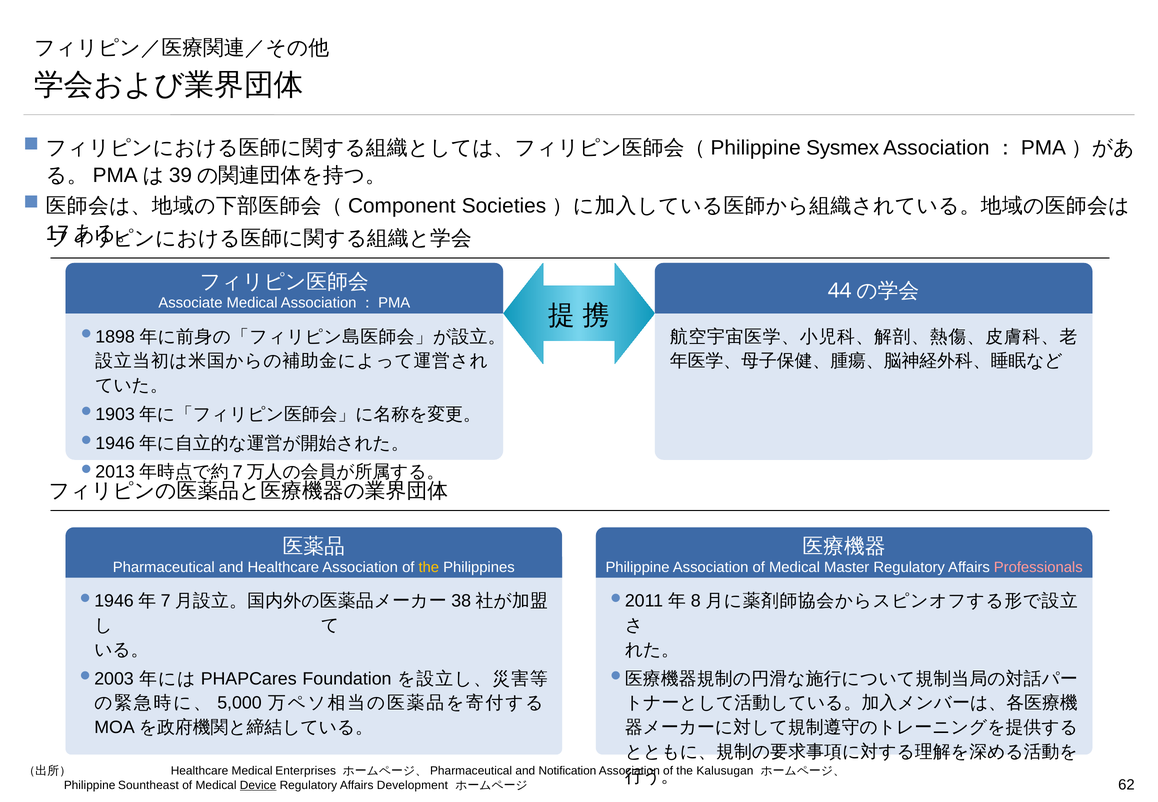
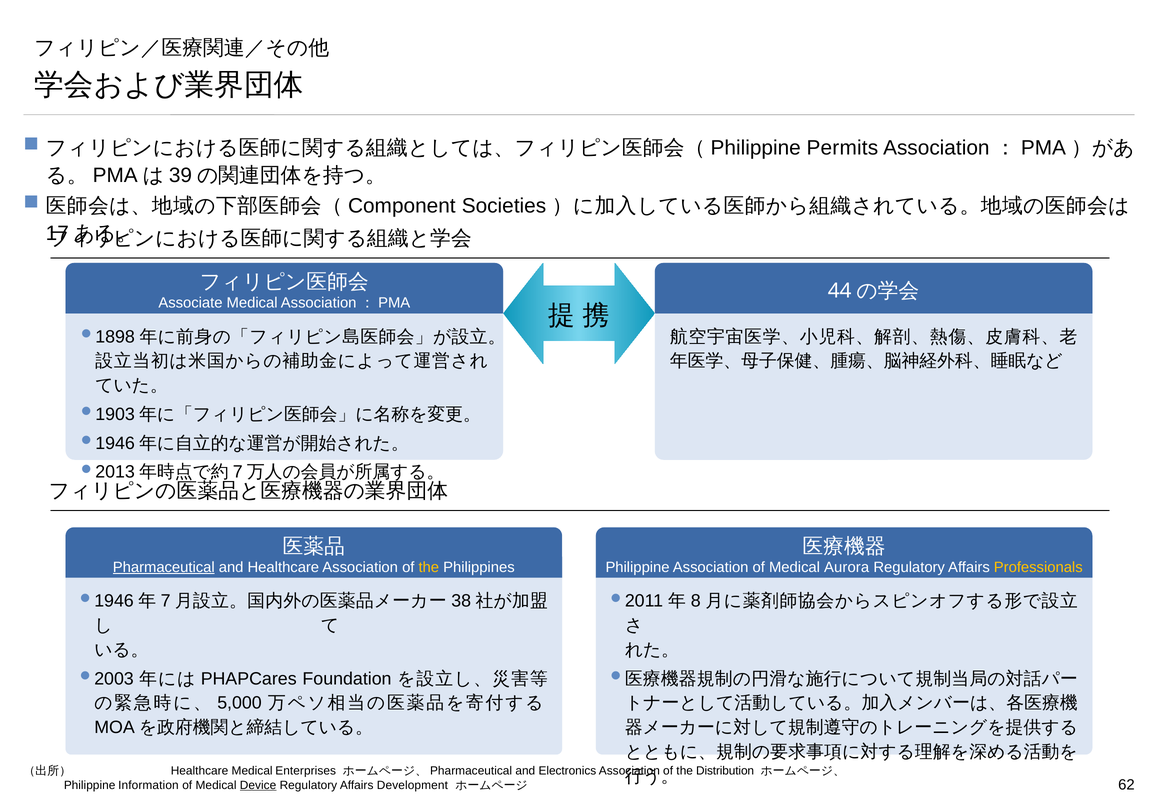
Sysmex: Sysmex -> Permits (842, 148)
Pharmaceutical underline: none -> present (164, 567)
Master: Master -> Aurora (847, 567)
Professionals colour: pink -> yellow (1038, 567)
Notification: Notification -> Electronics (567, 771)
Kalusugan: Kalusugan -> Distribution (725, 771)
Sountheast: Sountheast -> Information (148, 785)
